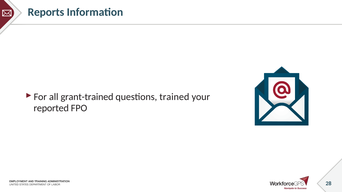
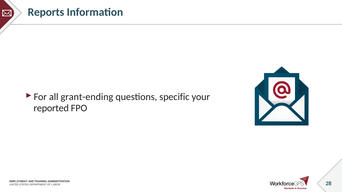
grant-trained: grant-trained -> grant-ending (87, 97)
trained: trained -> specific (174, 97)
